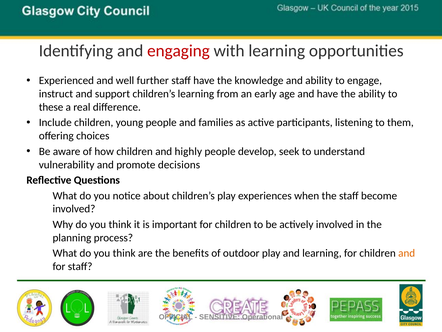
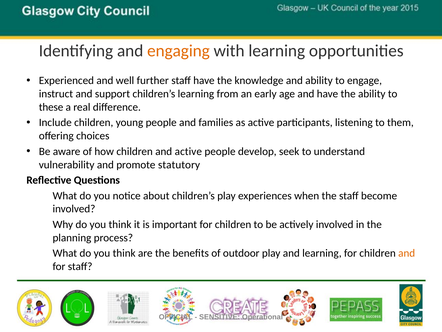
engaging colour: red -> orange (178, 51)
and highly: highly -> active (188, 151)
decisions: decisions -> statutory (179, 164)
